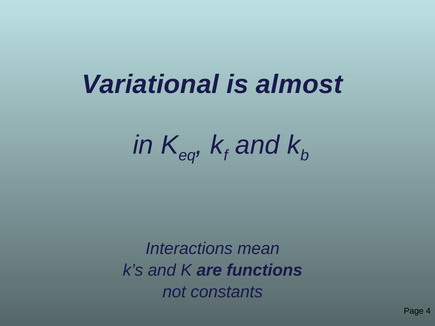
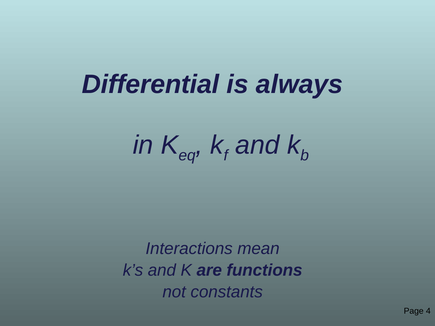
Variational: Variational -> Differential (151, 85)
almost: almost -> always (299, 85)
